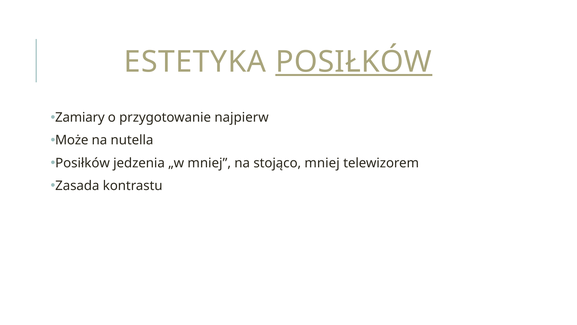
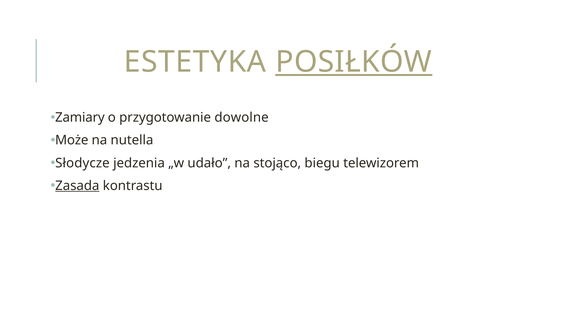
najpierw: najpierw -> dowolne (242, 117)
Posiłków: Posiłków -> Słodycze (82, 163)
„w mniej: mniej -> udało (209, 163)
stojąco mniej: mniej -> biegu (322, 163)
Zasada underline: none -> present (77, 185)
